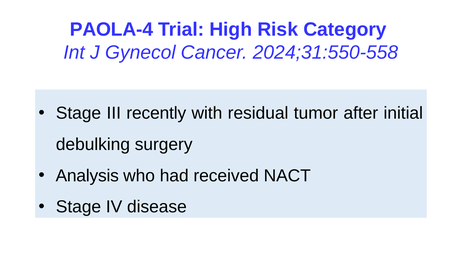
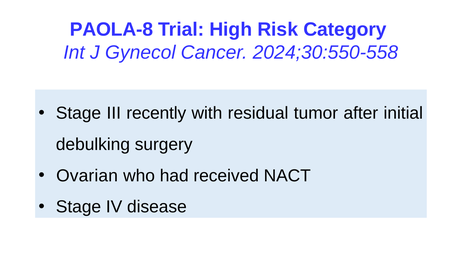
PAOLA-4: PAOLA-4 -> PAOLA-8 (111, 29)
2024;31:550-558: 2024;31:550-558 -> 2024;30:550-558 (326, 52)
Analysis: Analysis -> Ovarian (87, 176)
